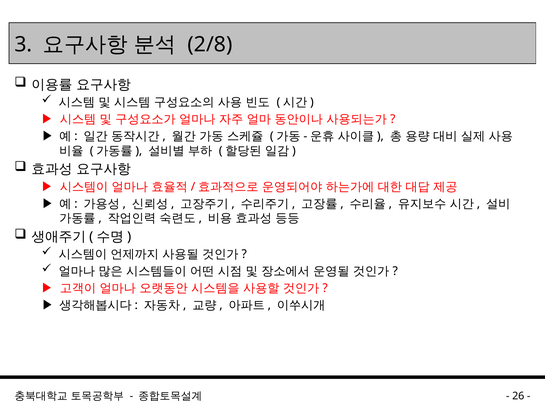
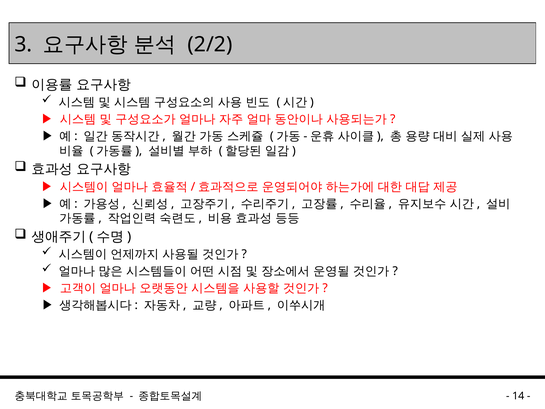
2/8: 2/8 -> 2/2 (210, 45)
26: 26 -> 14 (518, 396)
